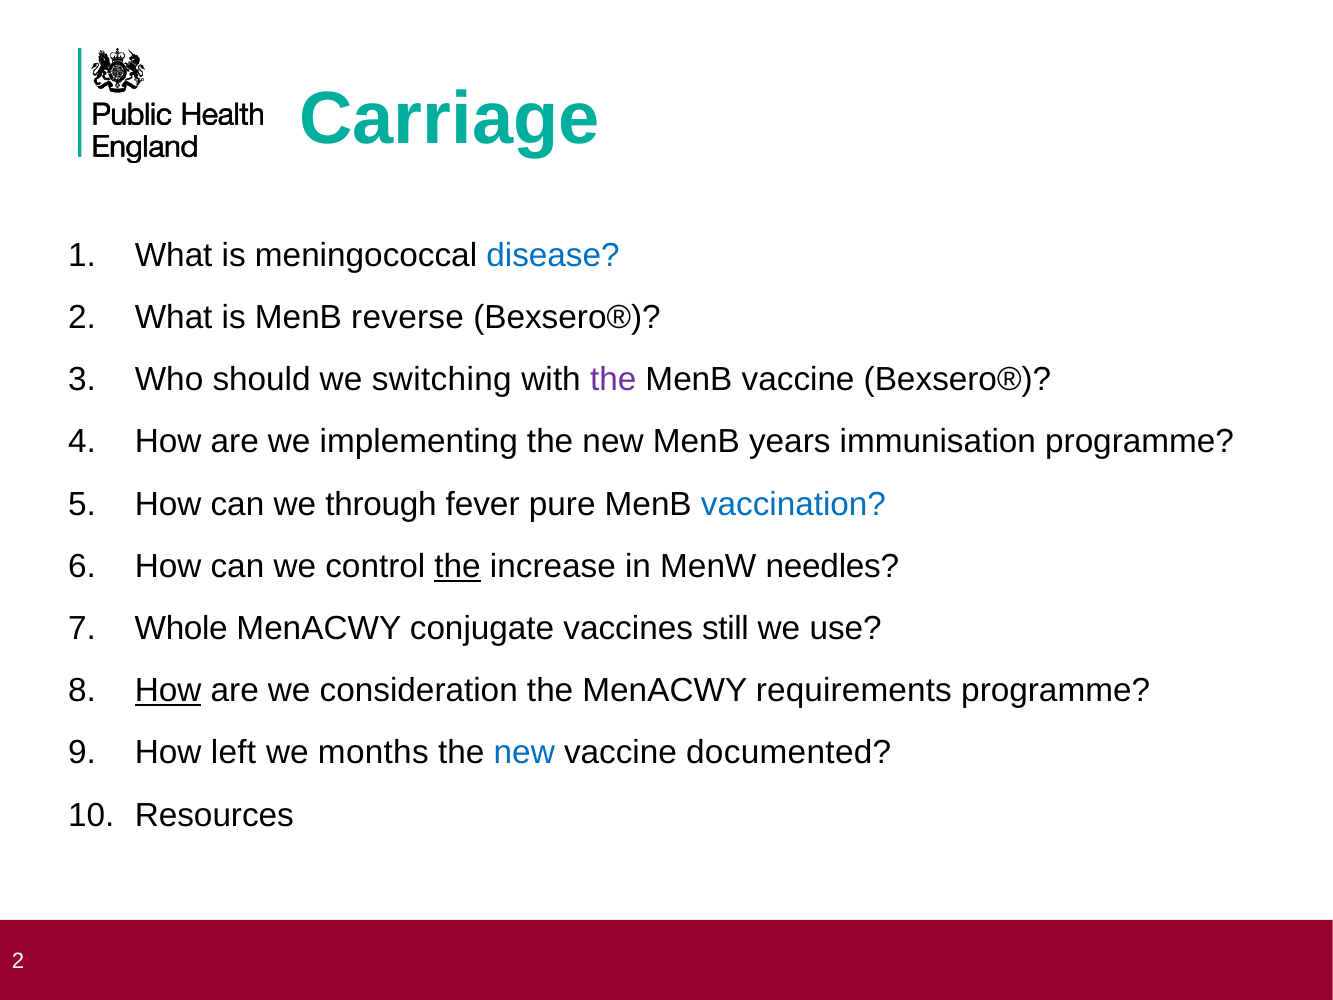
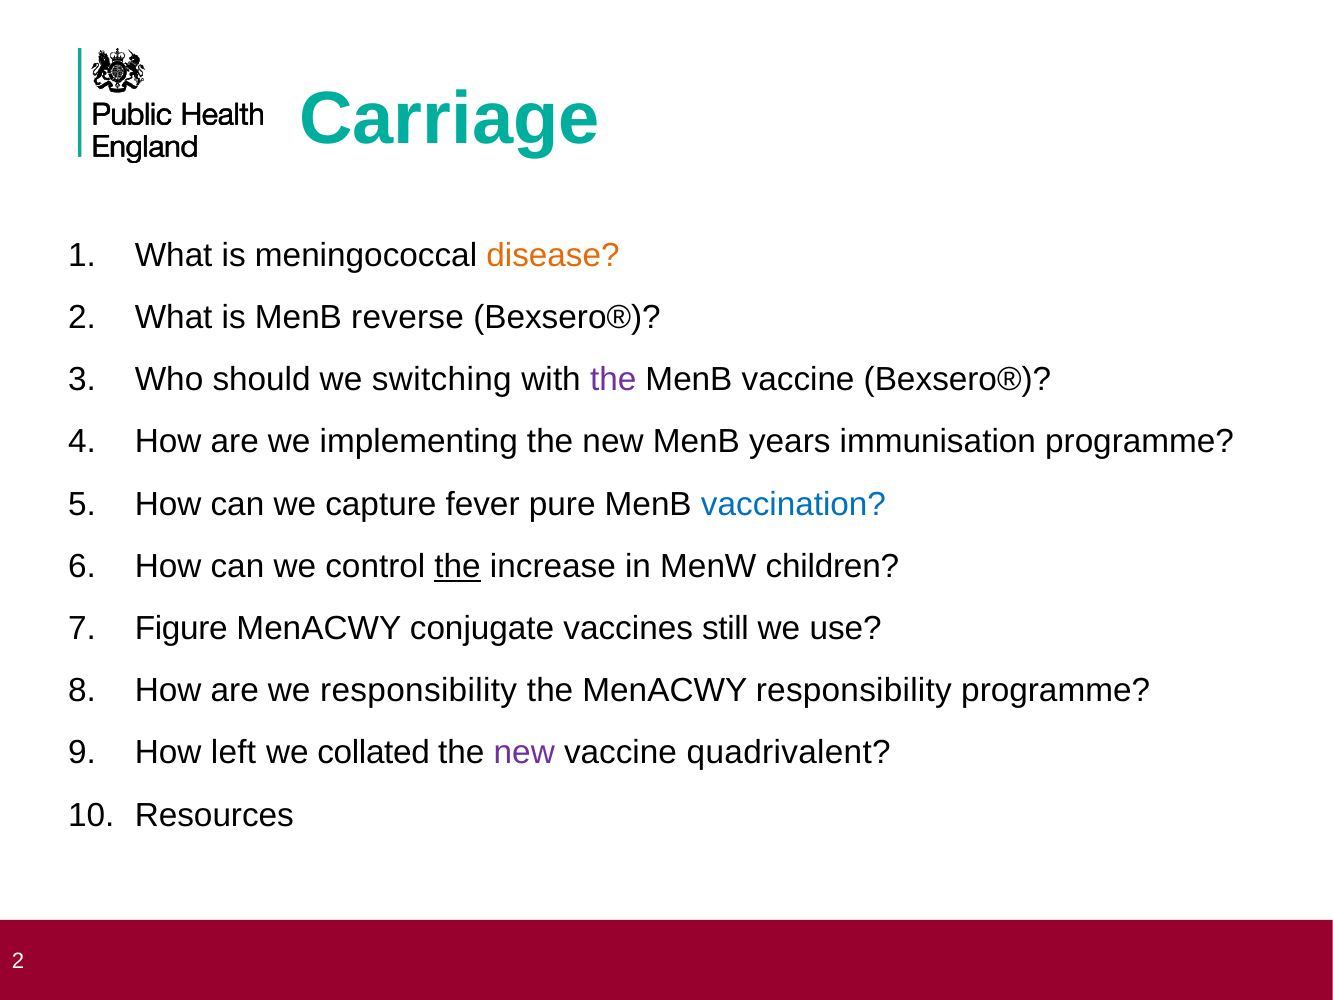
disease colour: blue -> orange (553, 255)
through: through -> capture (381, 504)
needles: needles -> children (832, 566)
Whole: Whole -> Figure (181, 628)
How underline: present -> none (168, 690)
we consideration: consideration -> responsibility (419, 690)
MenACWY requirements: requirements -> responsibility (854, 690)
months: months -> collated (374, 753)
new colour: blue -> purple (524, 753)
documented: documented -> quadrivalent (789, 753)
